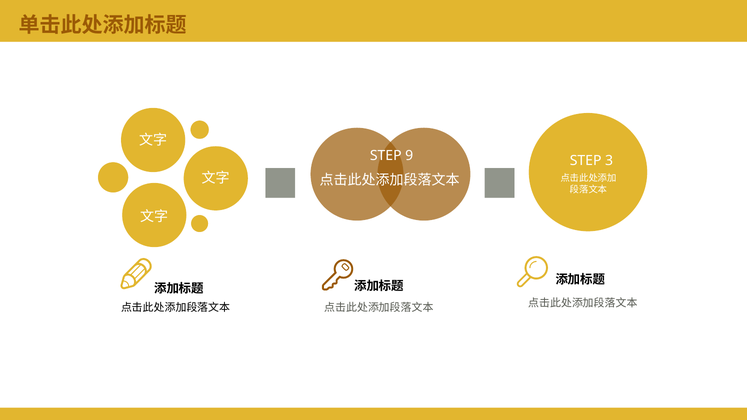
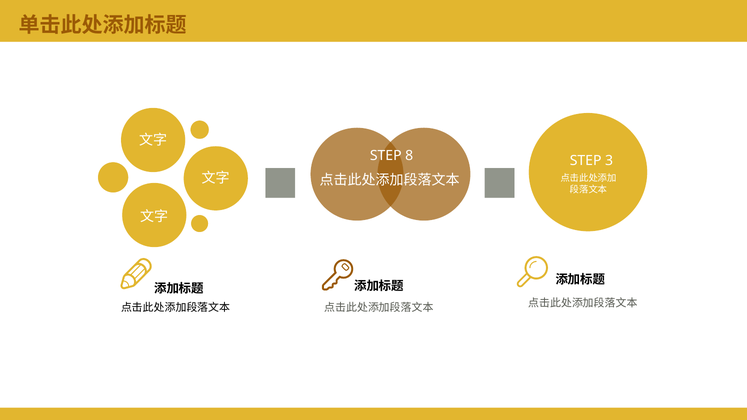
9: 9 -> 8 (409, 156)
